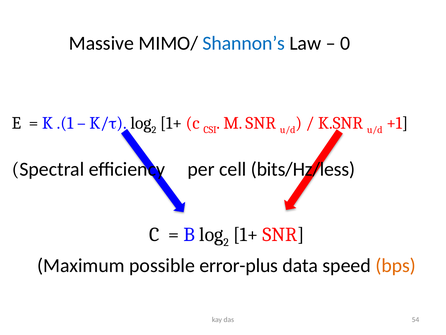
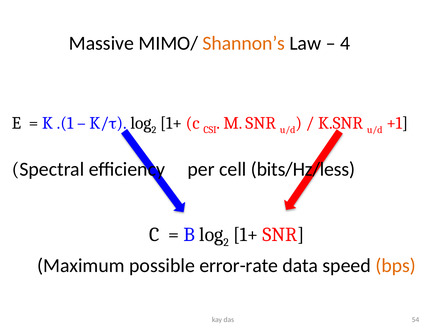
Shannon’s colour: blue -> orange (244, 43)
0: 0 -> 4 (345, 43)
error-plus: error-plus -> error-rate (239, 265)
